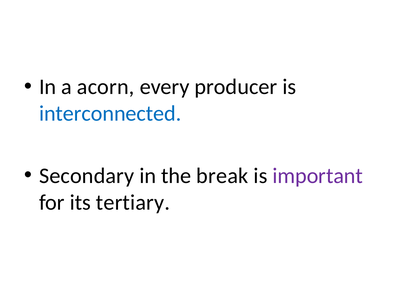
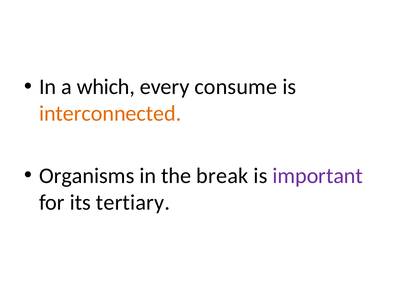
acorn: acorn -> which (106, 87)
producer: producer -> consume (236, 87)
interconnected colour: blue -> orange (110, 114)
Secondary: Secondary -> Organisms (87, 176)
